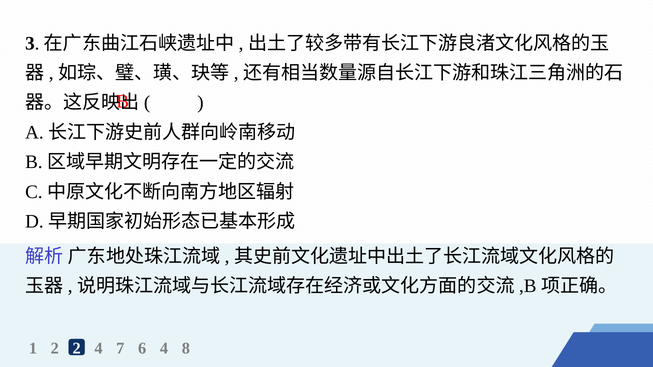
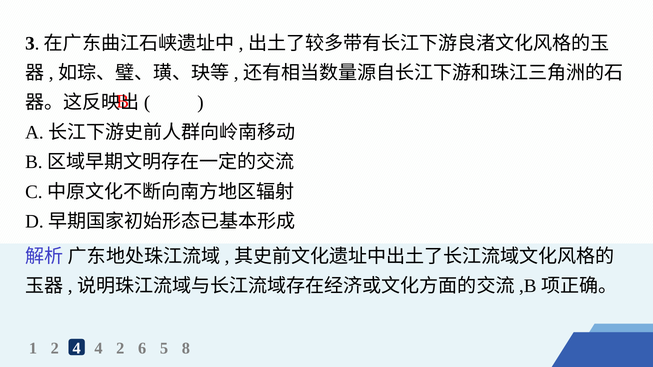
2 2: 2 -> 4 (77, 348)
4 7: 7 -> 2 (120, 348)
6 4: 4 -> 5 (164, 348)
